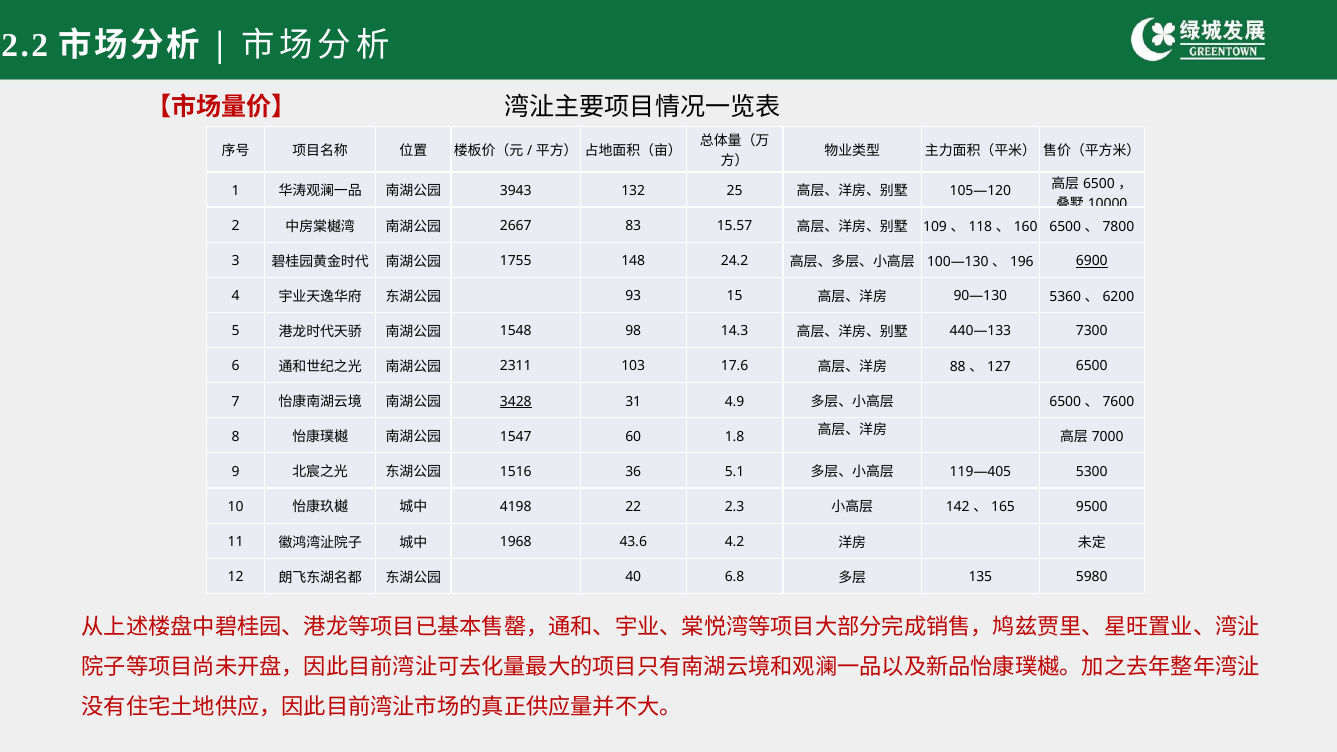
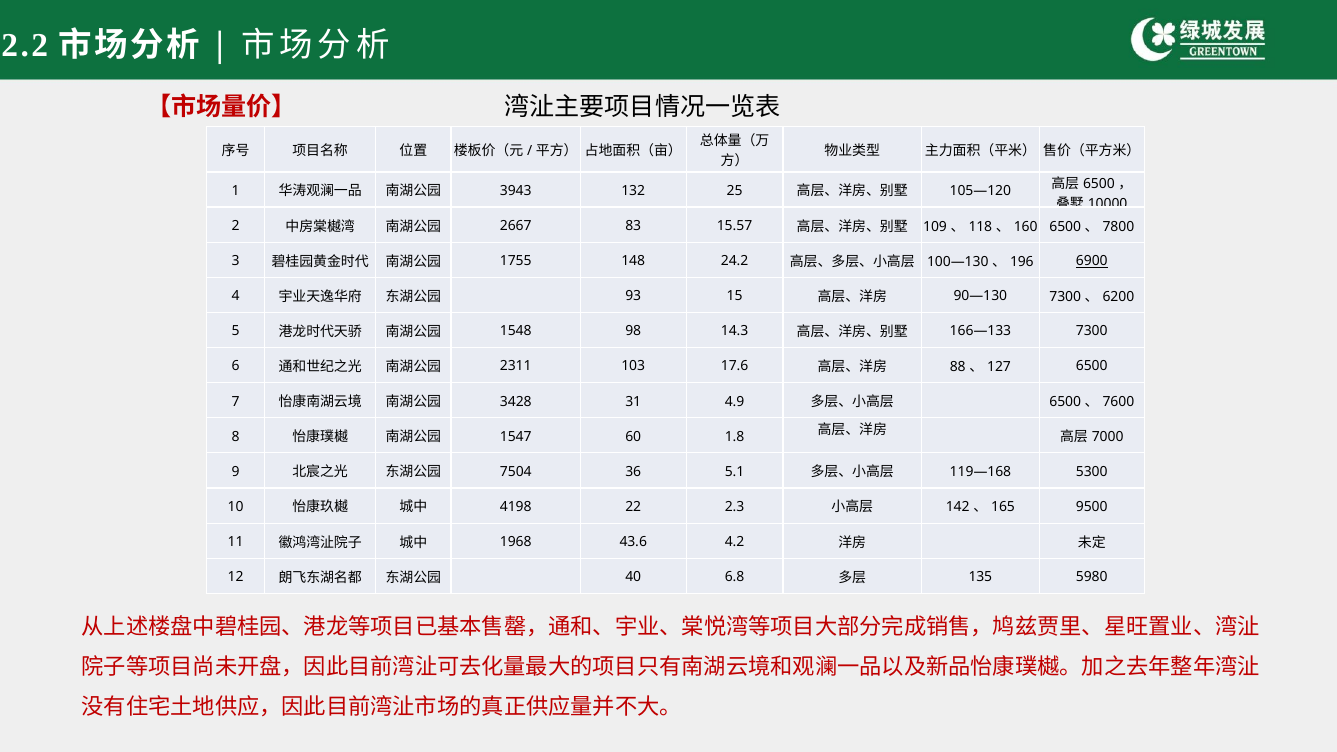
90—130 5360: 5360 -> 7300 (1065, 297)
440—133: 440—133 -> 166—133 (980, 331)
3428 underline: present -> none (516, 401)
1516: 1516 -> 7504 (516, 472)
119—405: 119—405 -> 119—168 (980, 472)
